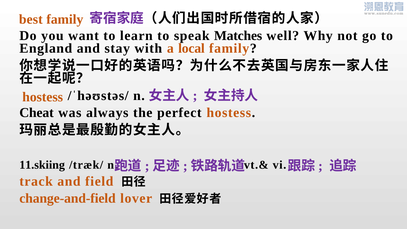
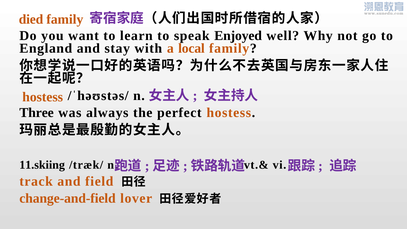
best: best -> died (31, 19)
Matches: Matches -> Enjoyed (238, 36)
Cheat: Cheat -> Three (37, 113)
